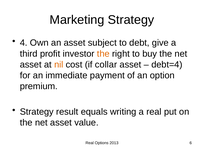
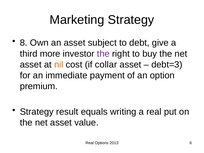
4: 4 -> 8 (24, 43)
profit: profit -> more (50, 54)
the colour: orange -> purple (103, 54)
debt=4: debt=4 -> debt=3 (167, 65)
